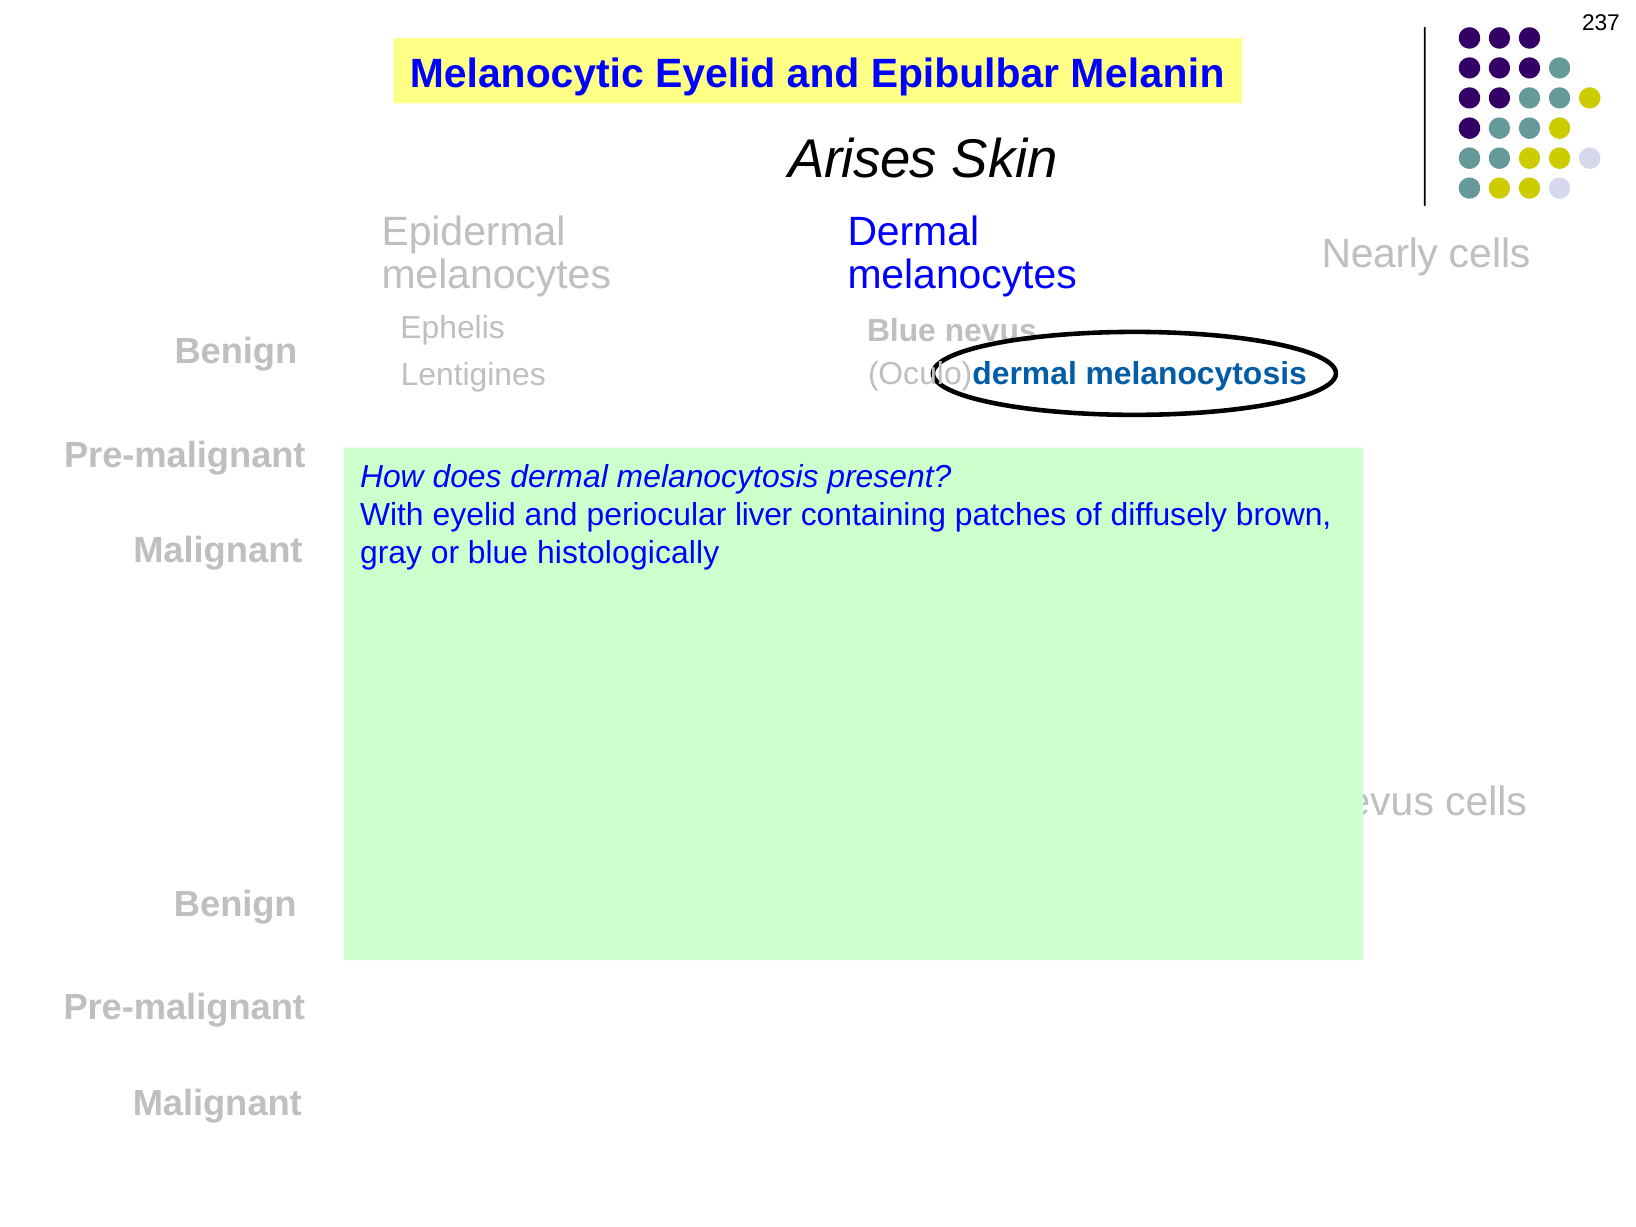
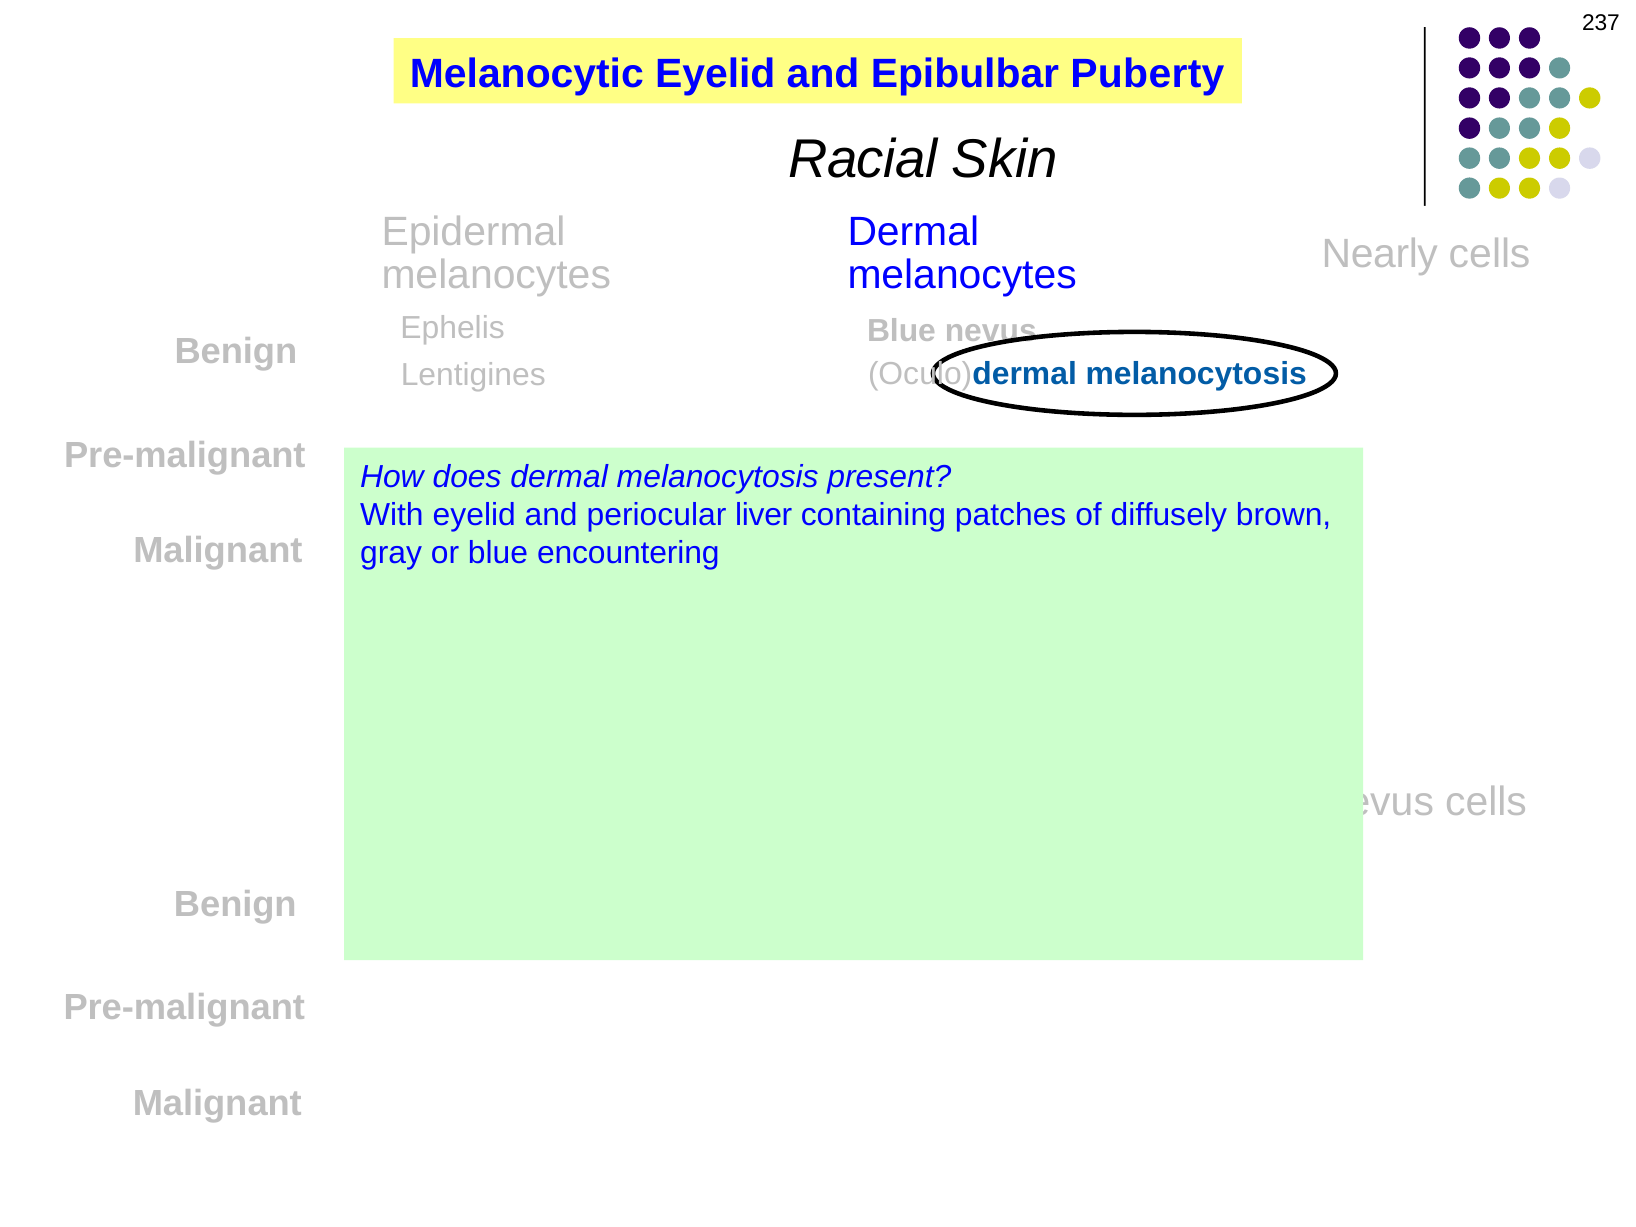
Melanin: Melanin -> Puberty (1147, 74)
Arises: Arises -> Racial (863, 159)
histologically: histologically -> encountering (628, 553)
